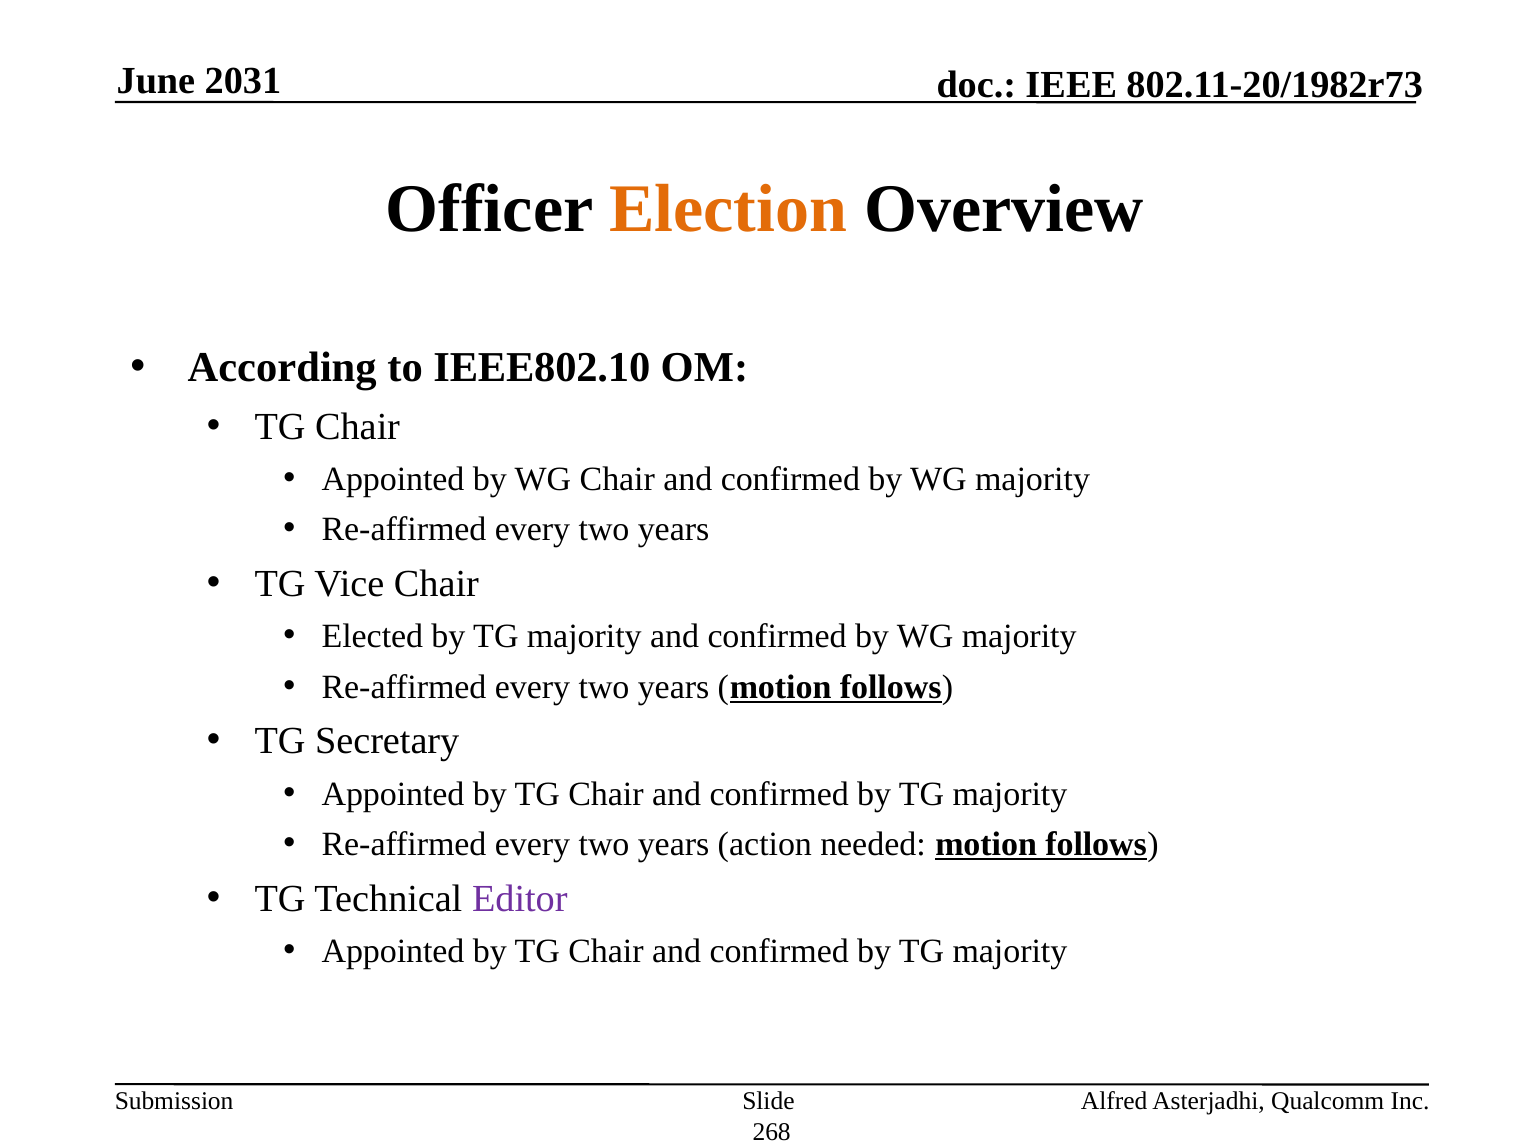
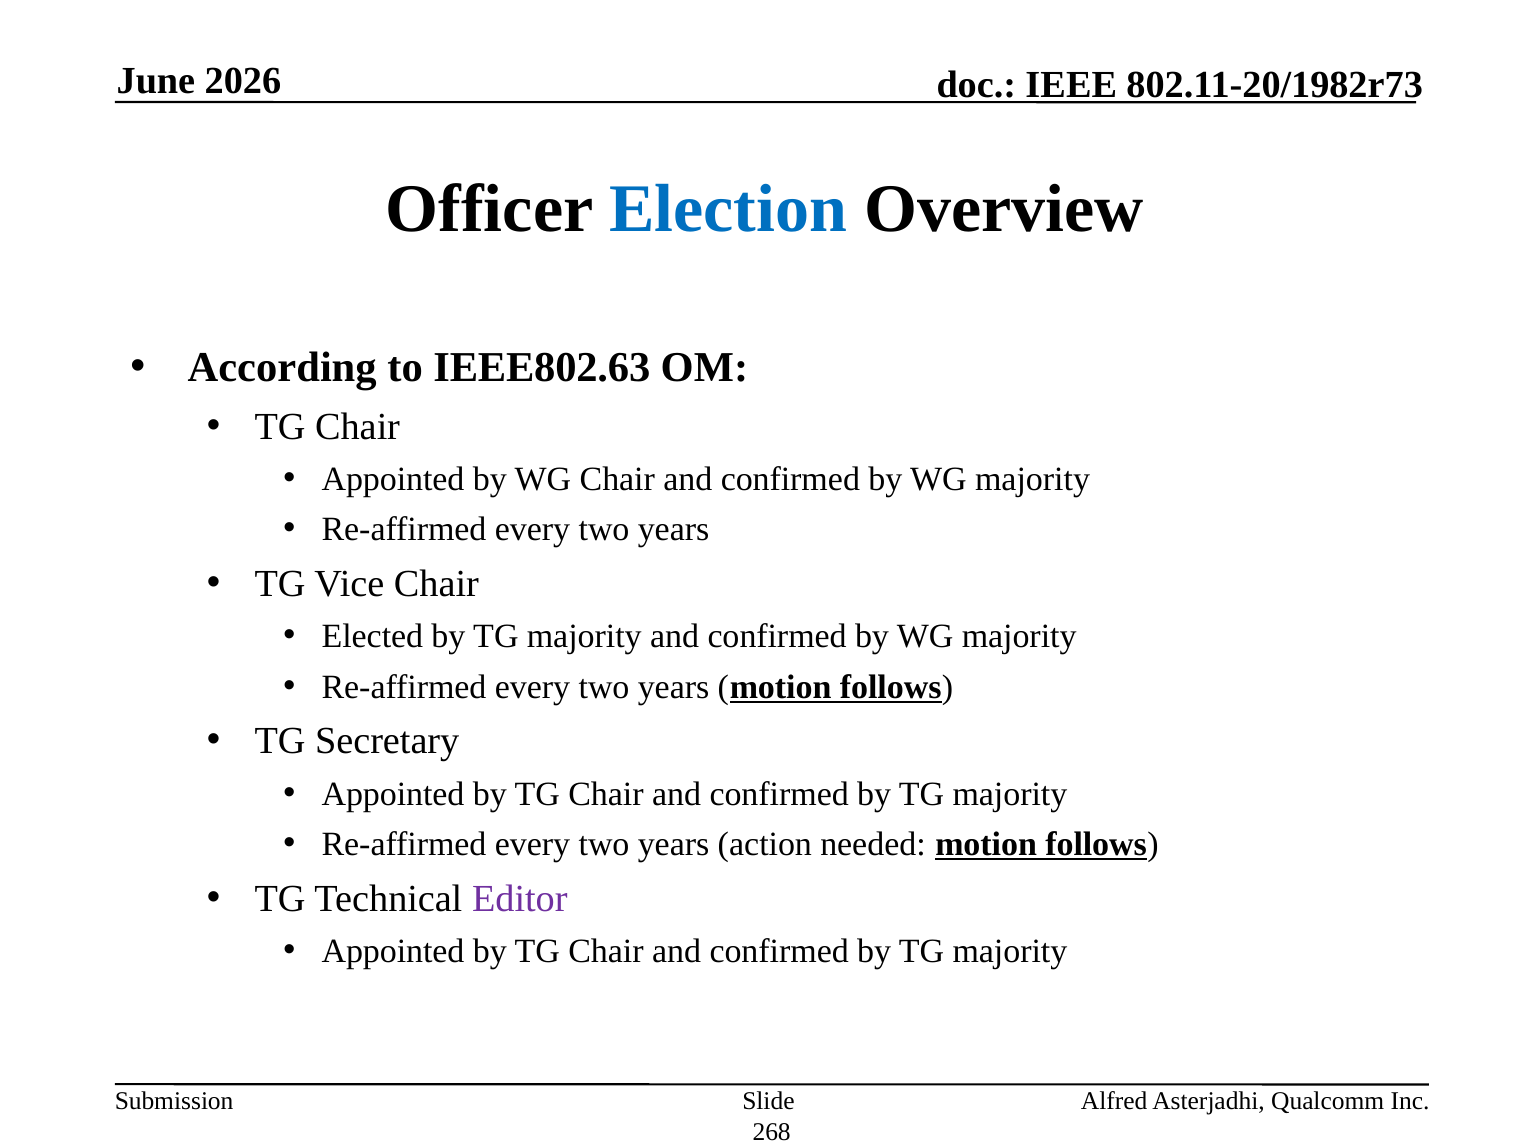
2031: 2031 -> 2026 (243, 81)
Election colour: orange -> blue (728, 209)
IEEE802.10: IEEE802.10 -> IEEE802.63 (542, 368)
